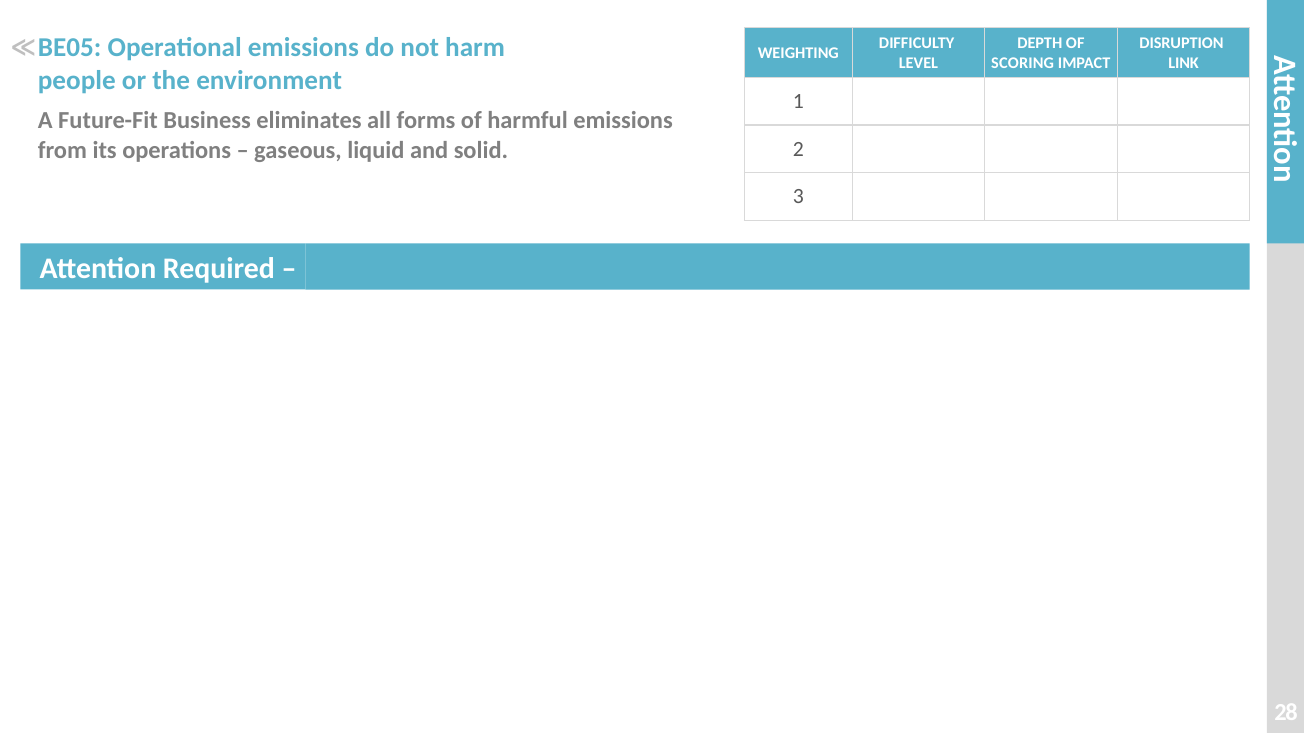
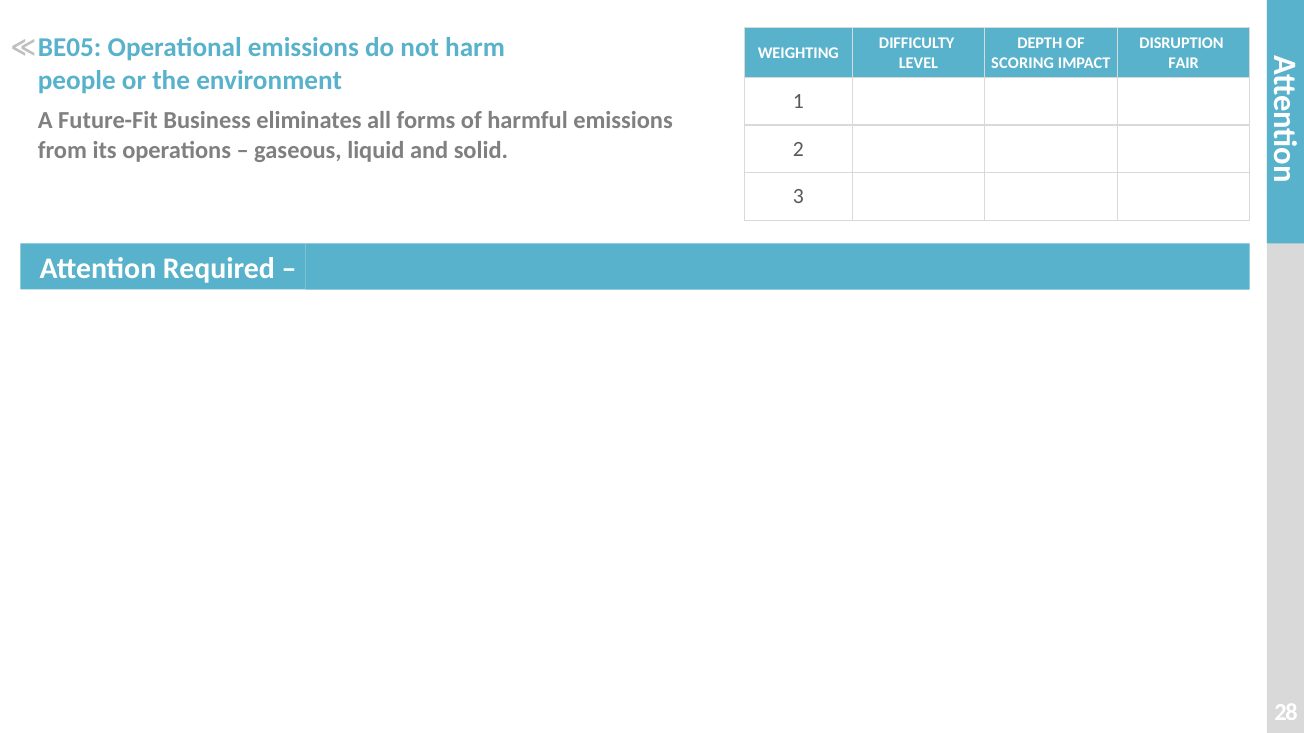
LINK: LINK -> FAIR (1184, 63)
